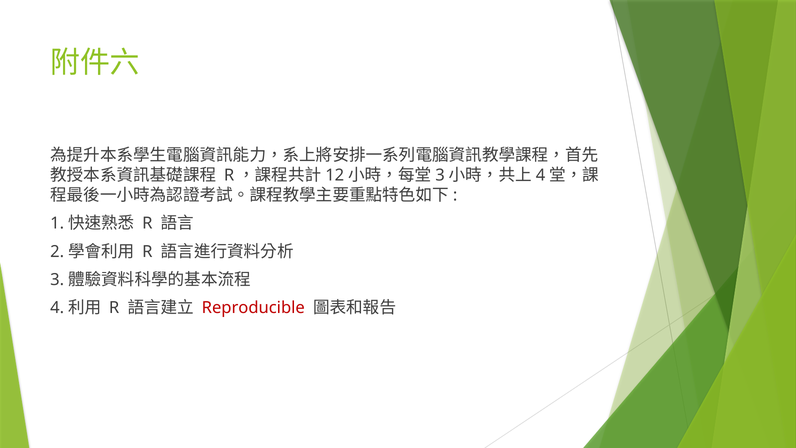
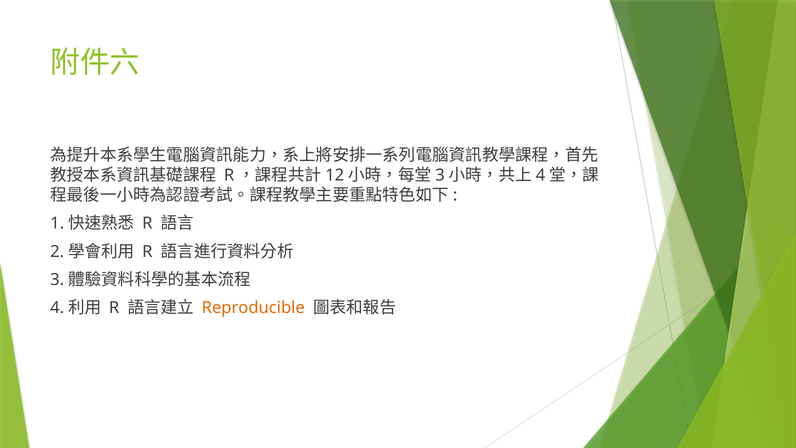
Reproducible colour: red -> orange (253, 308)
